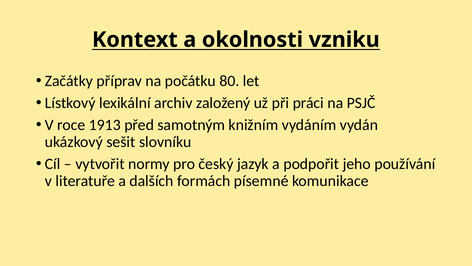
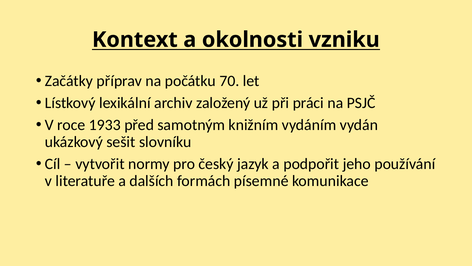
80: 80 -> 70 (229, 81)
1913: 1913 -> 1933 (105, 125)
